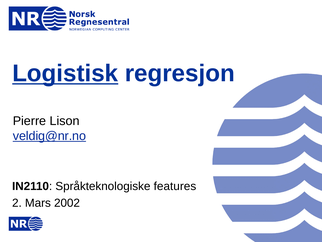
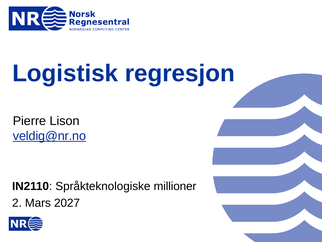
Logistisk underline: present -> none (65, 73)
features: features -> millioner (175, 186)
2002: 2002 -> 2027 (67, 203)
